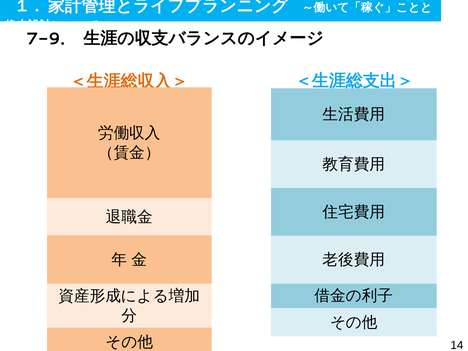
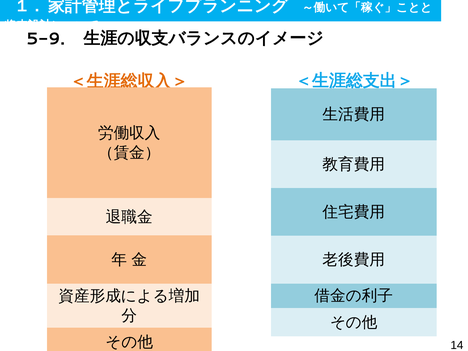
7-9: 7-9 -> 5-9 (46, 39)
